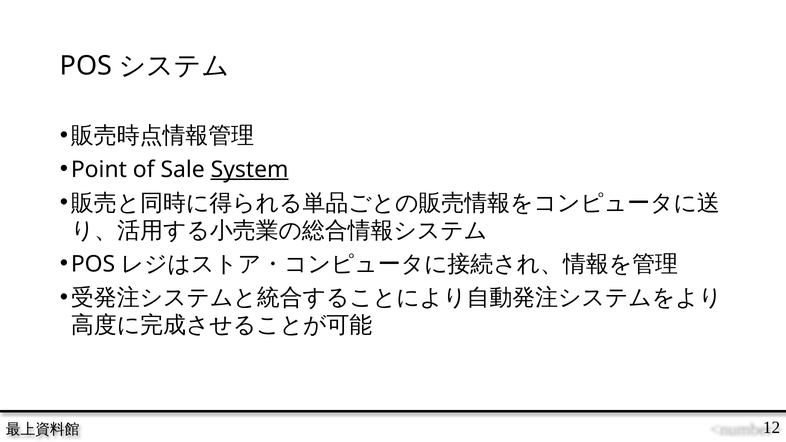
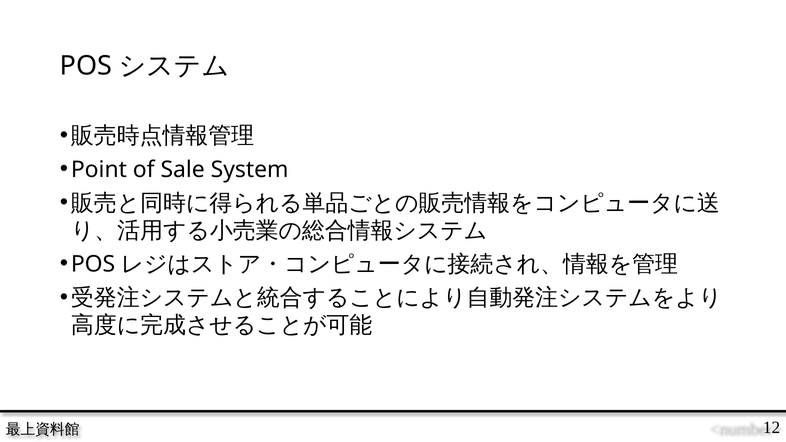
System underline: present -> none (250, 170)
